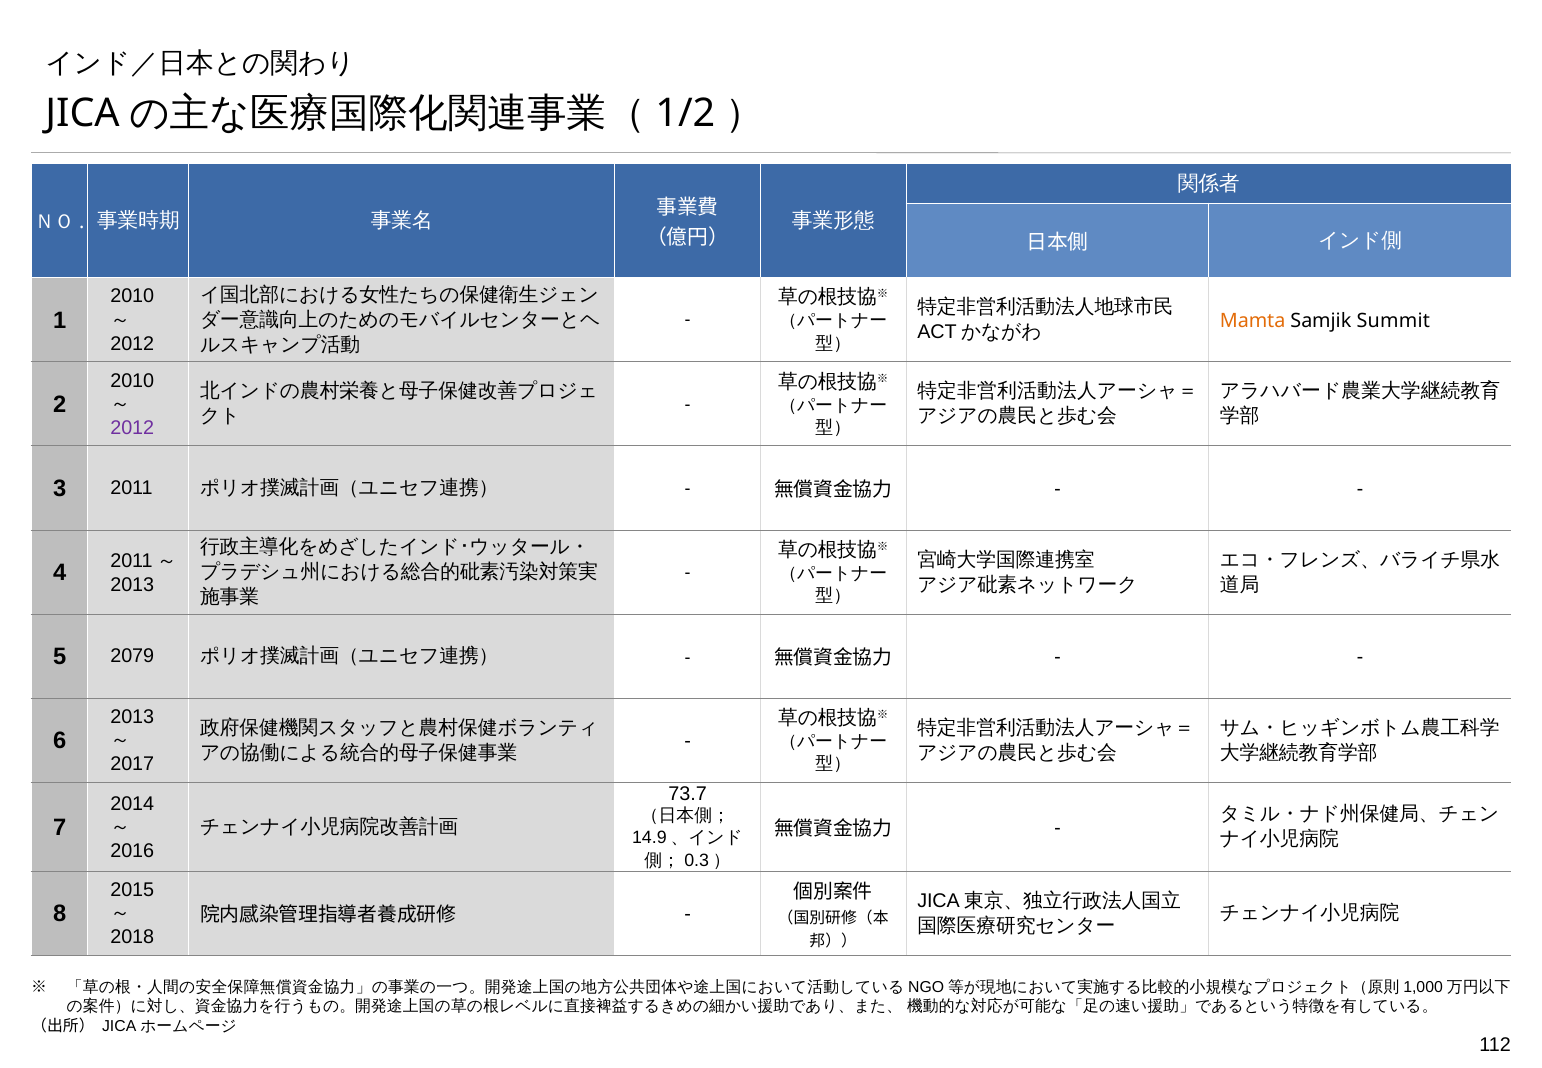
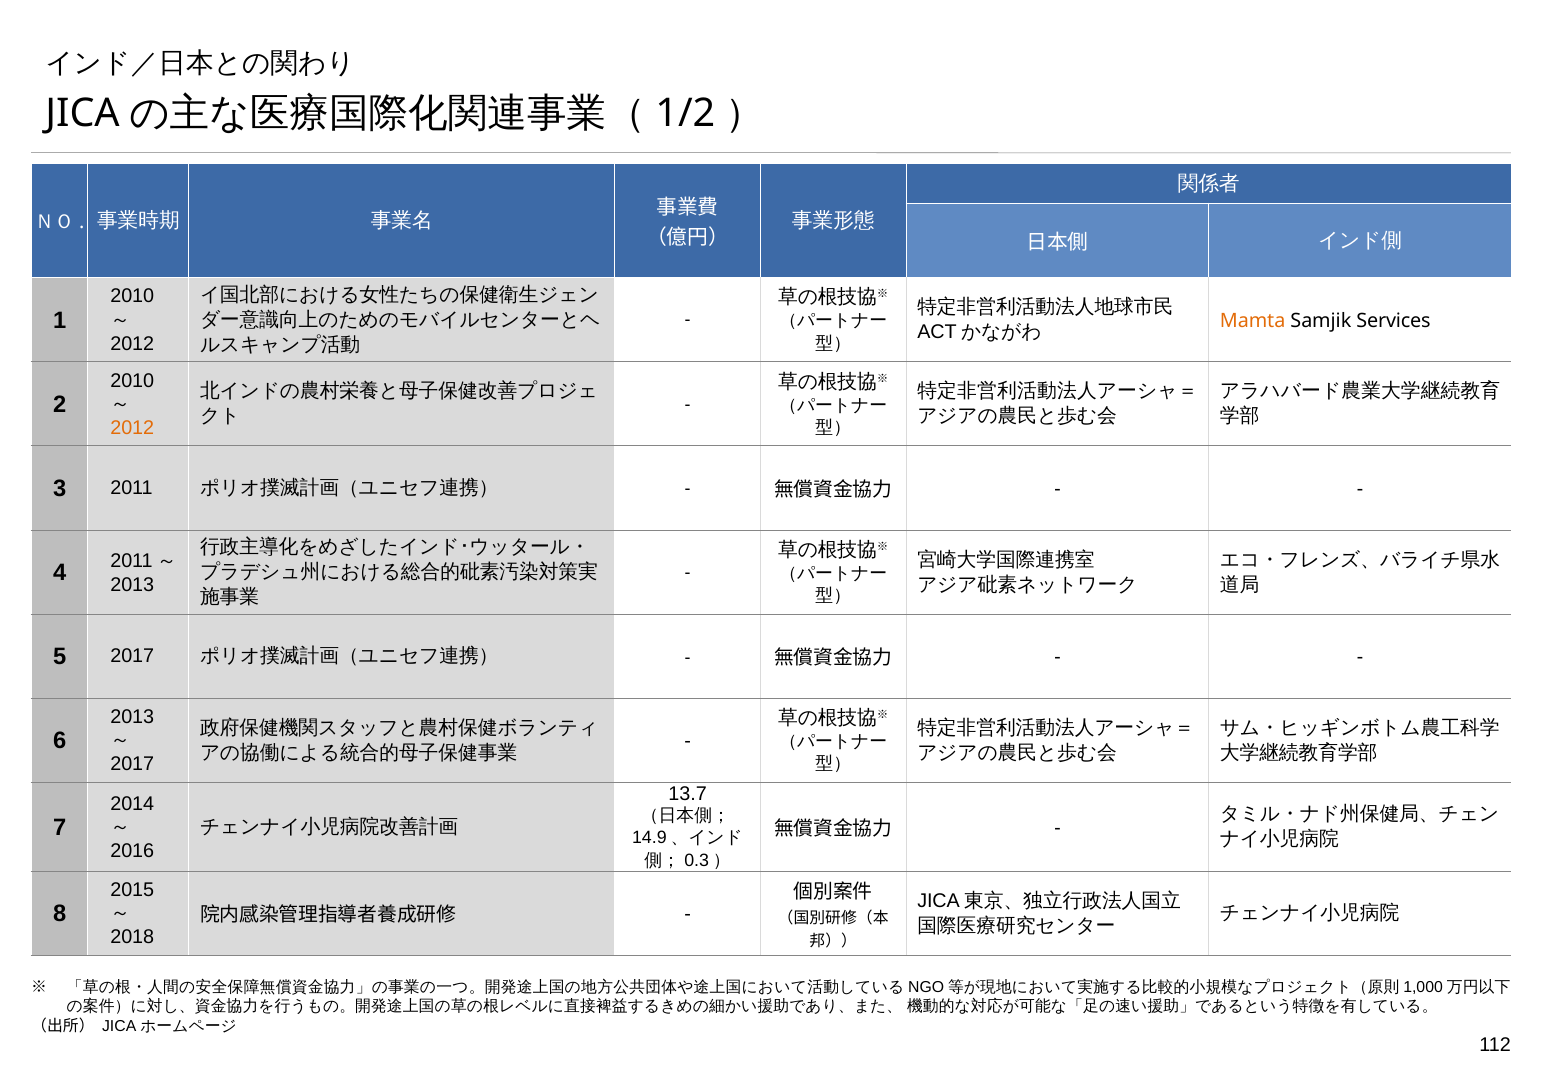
Summit: Summit -> Services (1393, 321)
2012 colour: purple -> orange (132, 427)
5 2079: 2079 -> 2017 (132, 656)
73.7: 73.7 -> 13.7 (688, 793)
